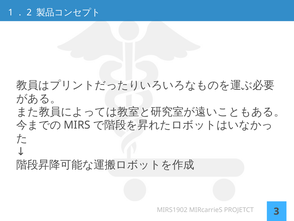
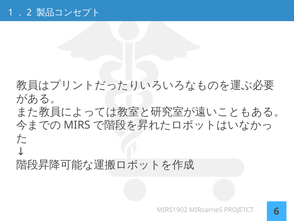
3: 3 -> 6 (276, 211)
